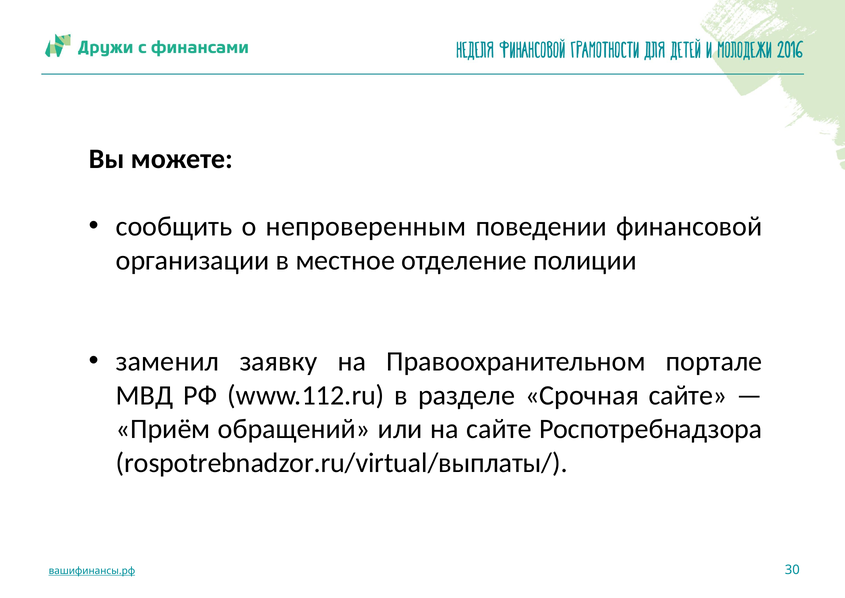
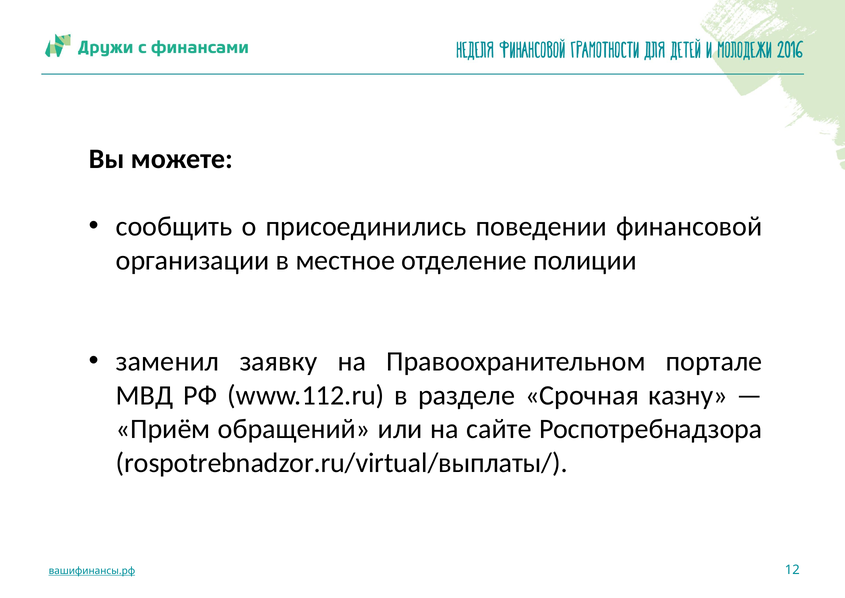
непроверенным: непроверенным -> присоединились (366, 226)
Срочная сайте: сайте -> казну (688, 395)
30: 30 -> 12 (792, 570)
